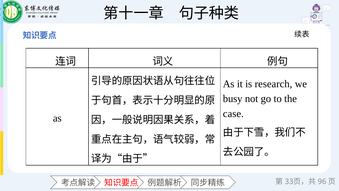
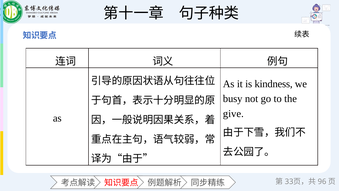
research: research -> kindness (274, 84)
case: case -> give (233, 114)
